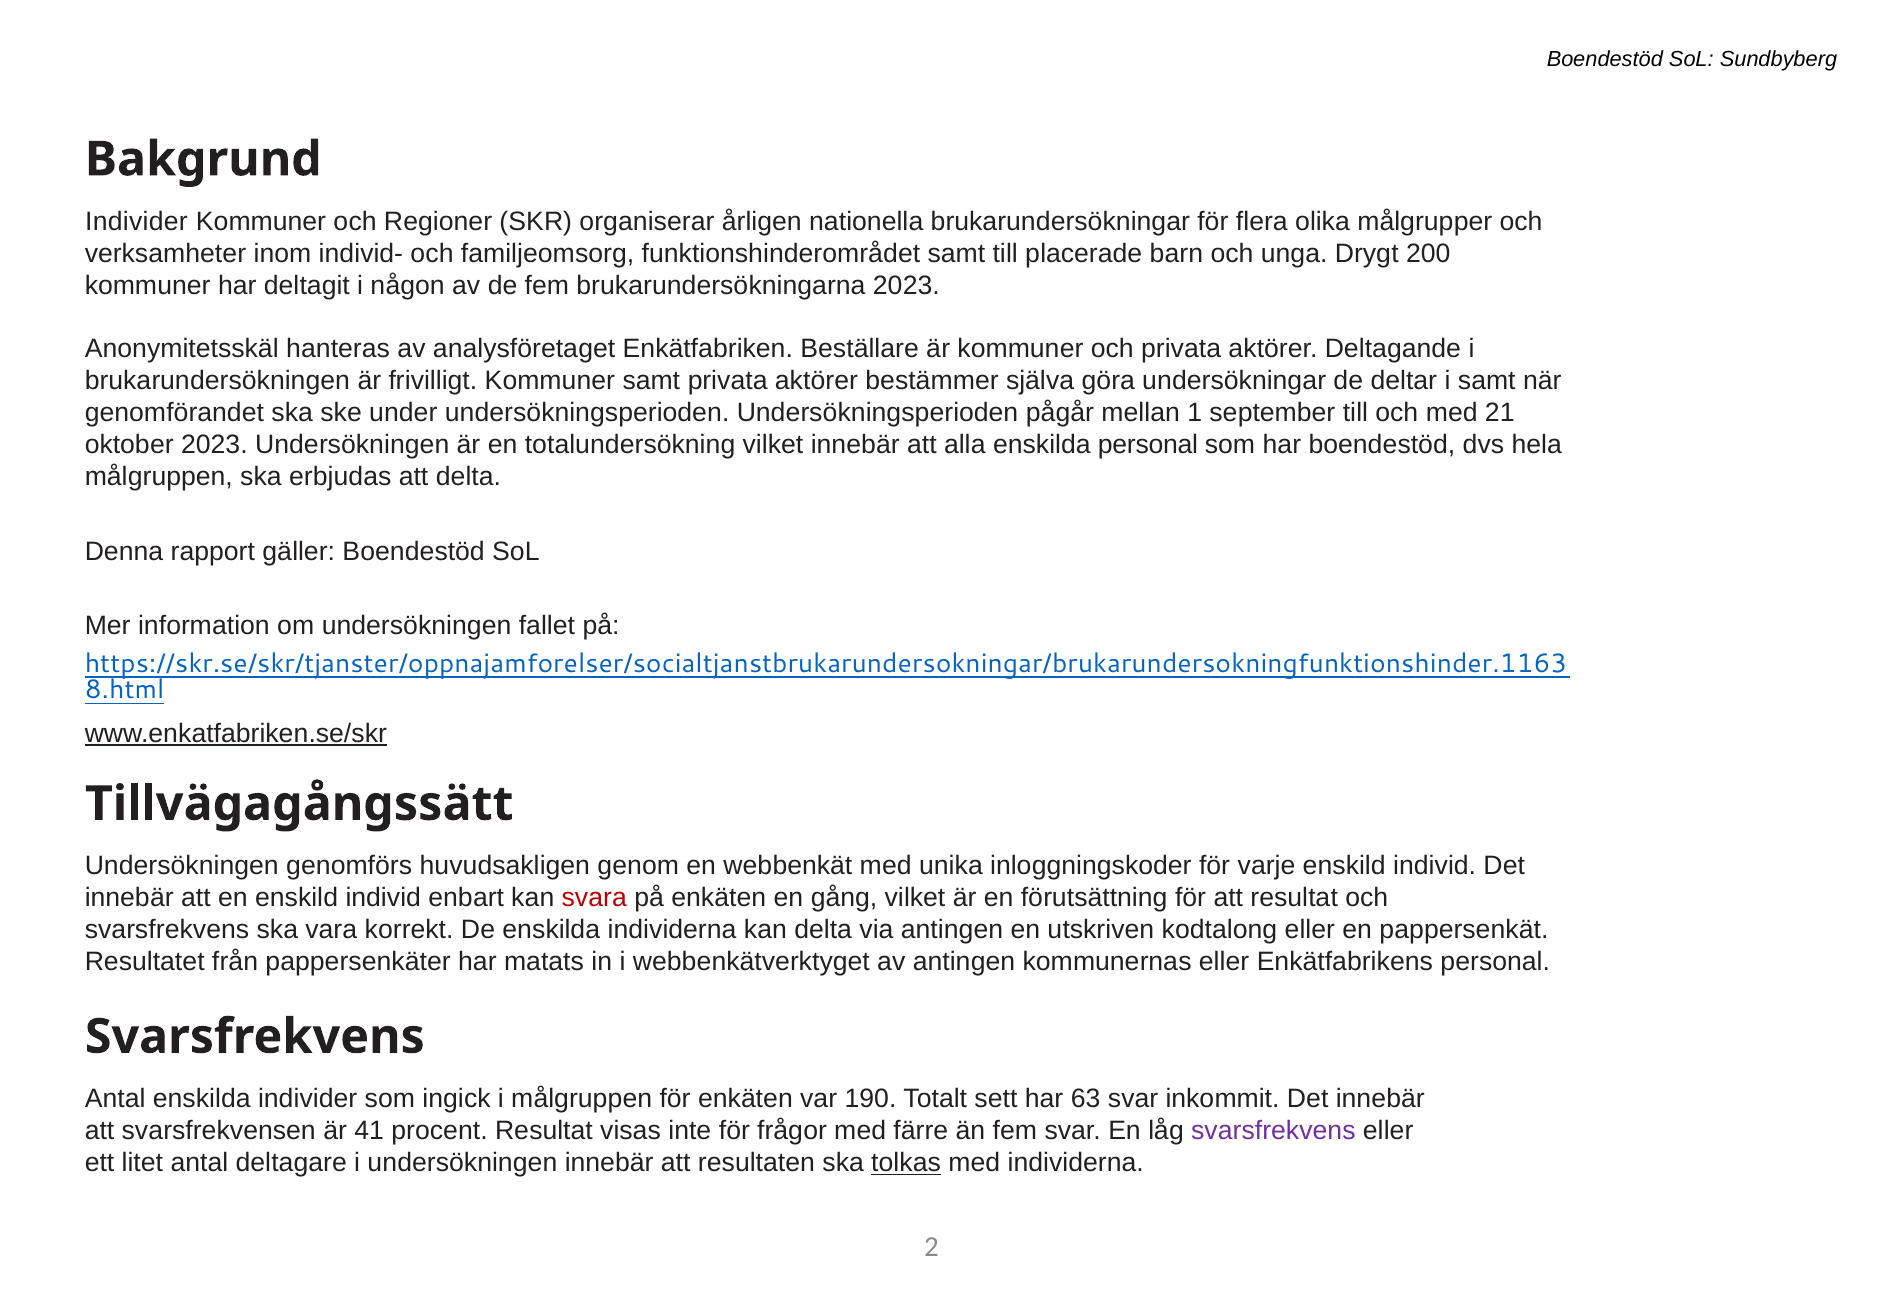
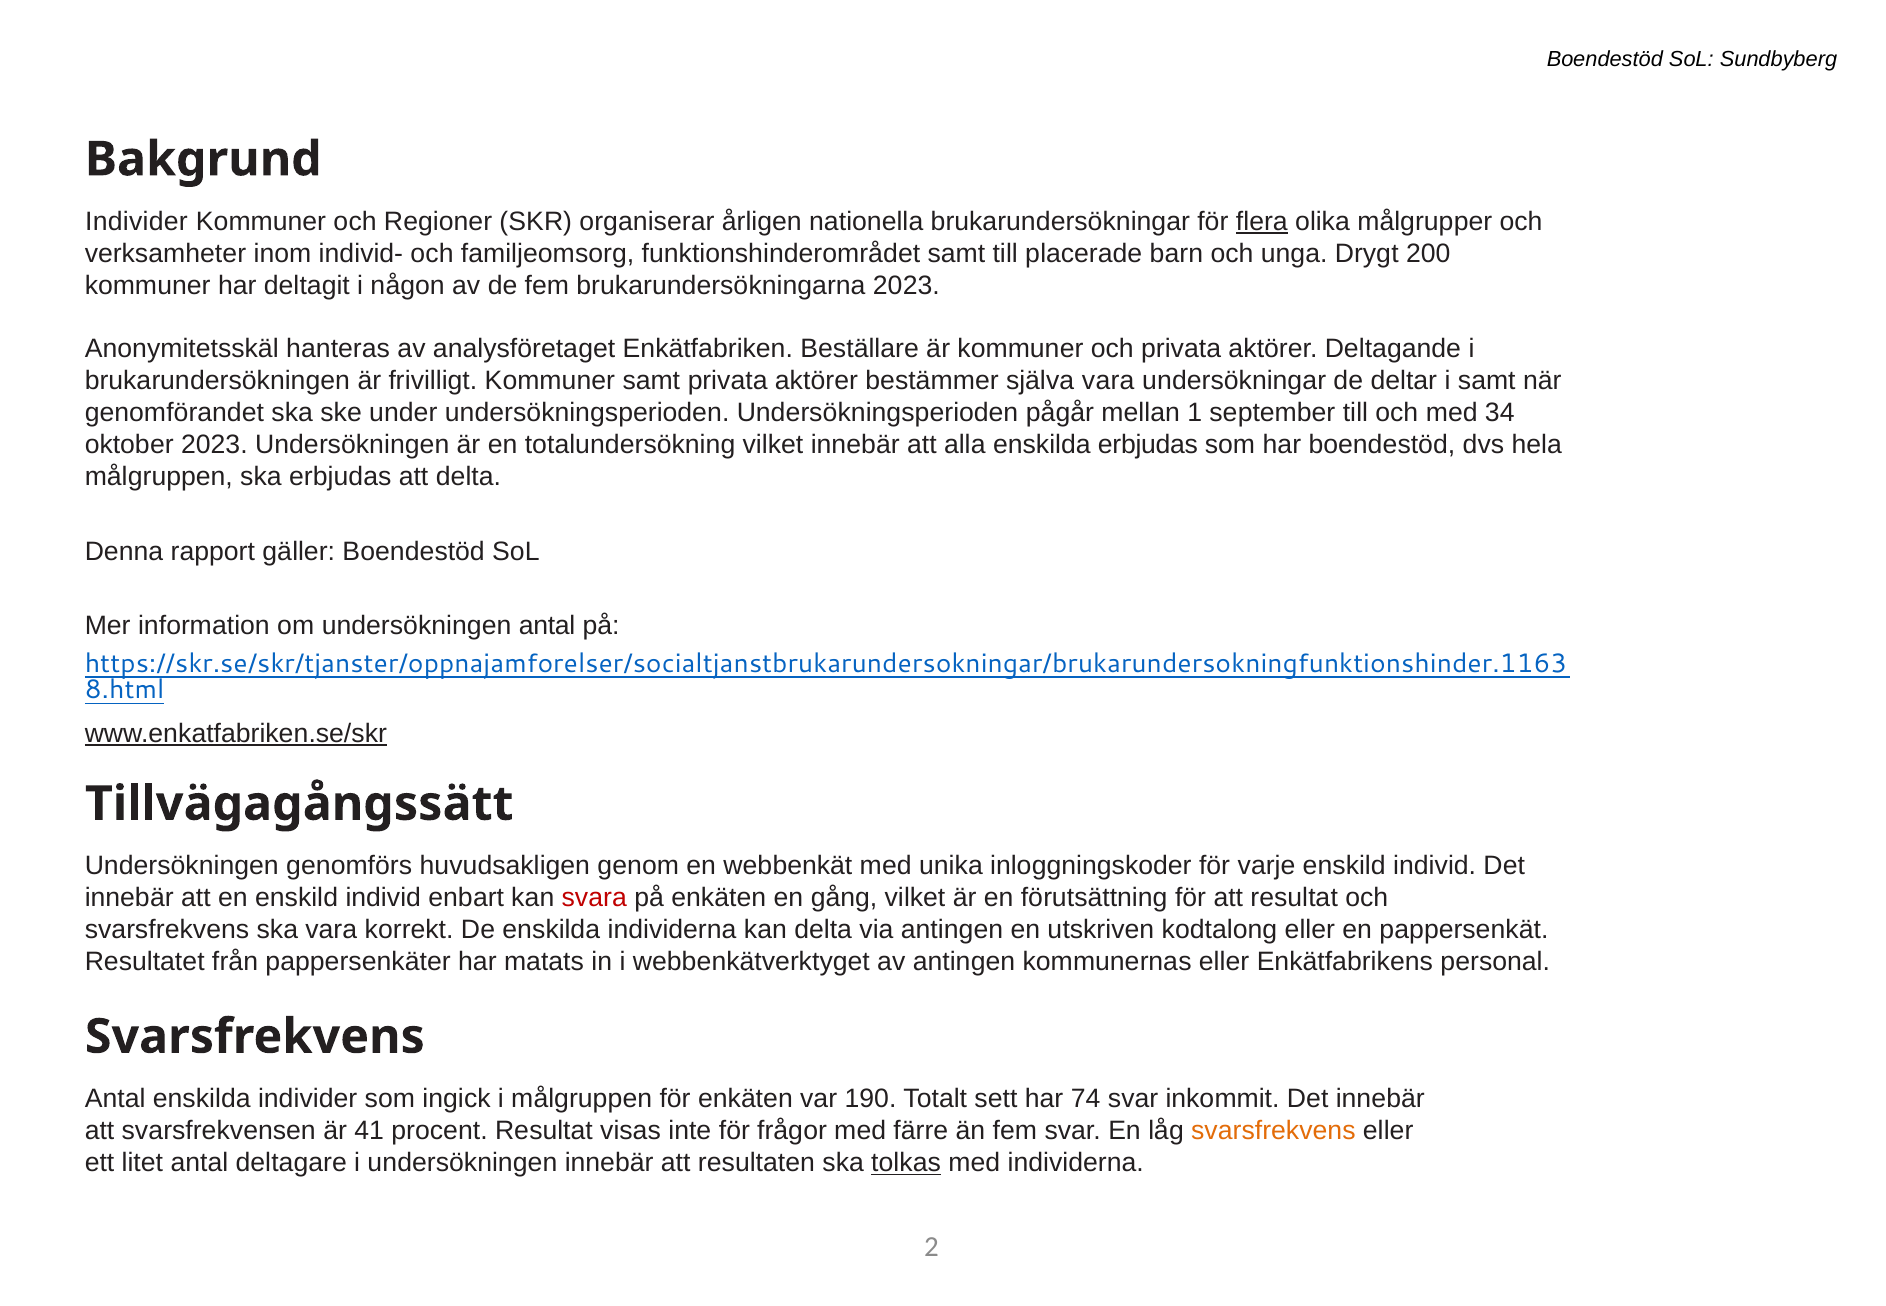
flera underline: none -> present (1262, 221)
själva göra: göra -> vara (1108, 381)
21: 21 -> 34 (1500, 413)
enskilda personal: personal -> erbjudas (1148, 445)
undersökningen fallet: fallet -> antal (547, 626)
63: 63 -> 74 (1086, 1099)
svarsfrekvens colour: purple -> orange (1273, 1131)
